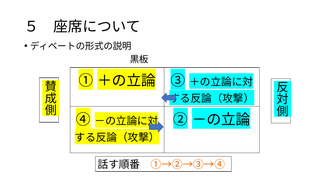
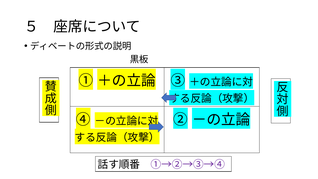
①→②→③→④ colour: orange -> purple (188, 165)
